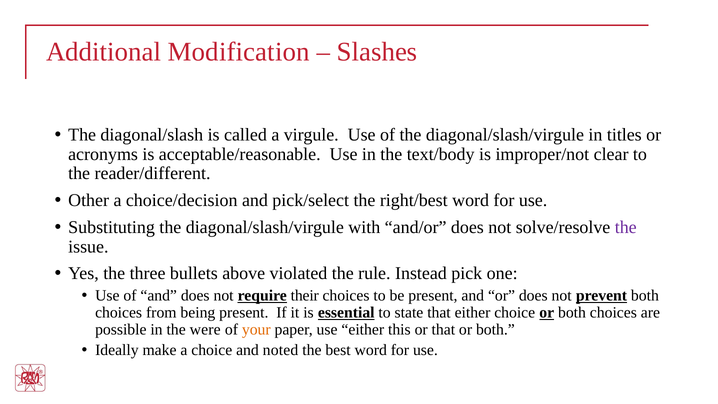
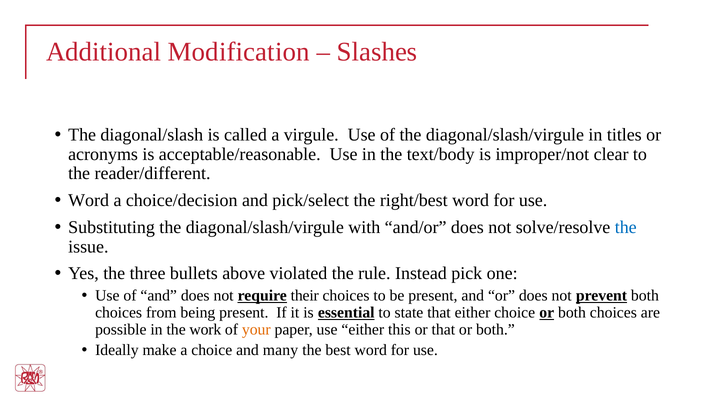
Other: Other -> Word (89, 200)
the colour: purple -> blue (626, 227)
were: were -> work (205, 329)
noted: noted -> many (280, 350)
